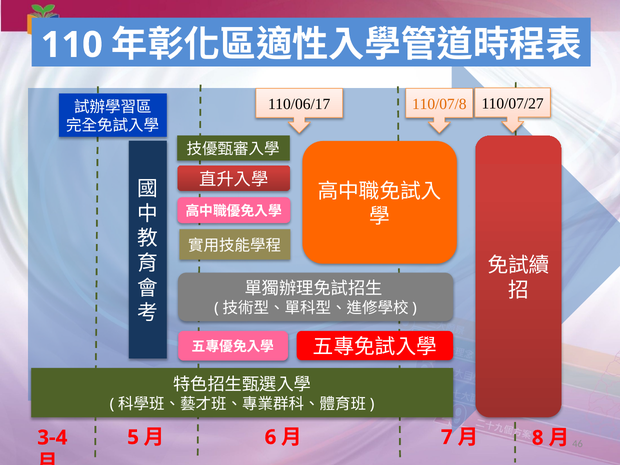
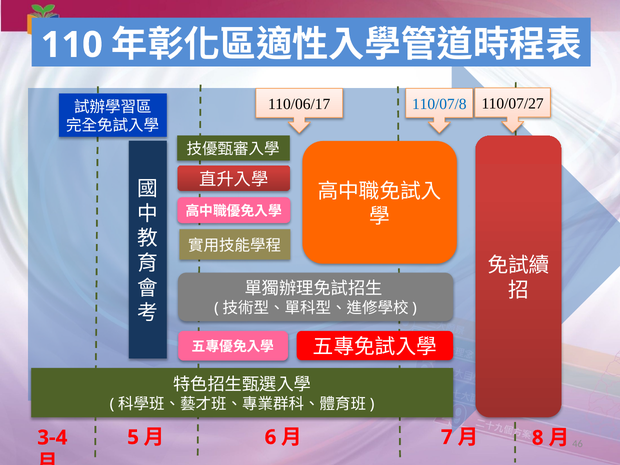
110/07/8 colour: orange -> blue (439, 104)
